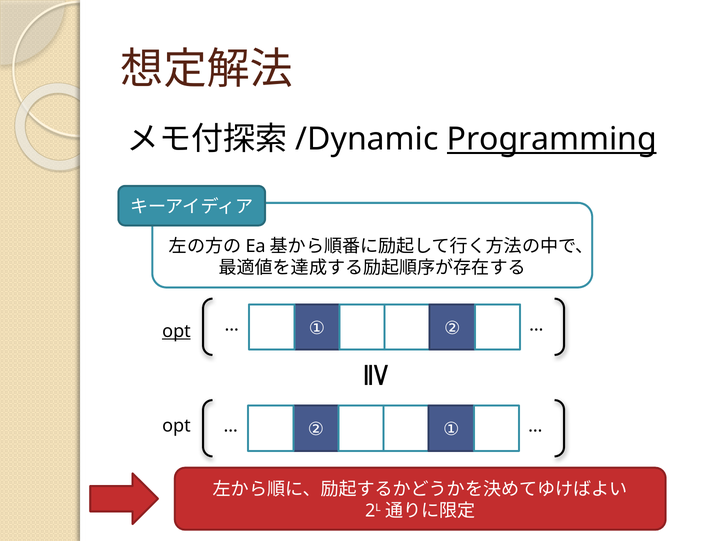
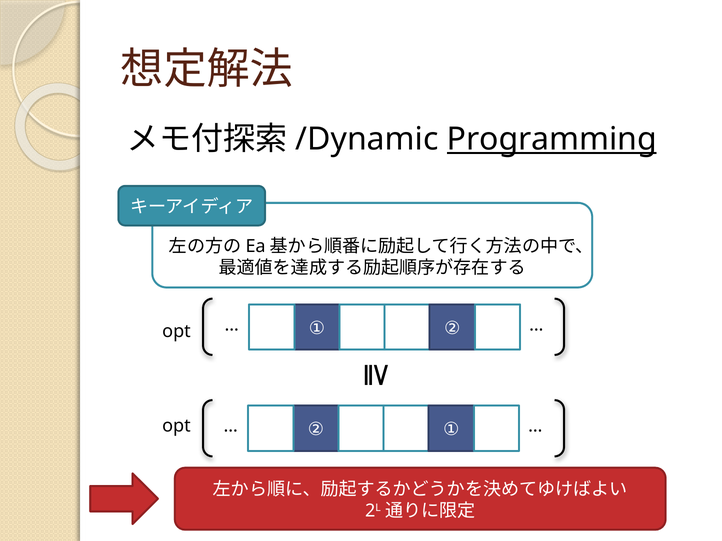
opt underline: present -> none (176, 332)
